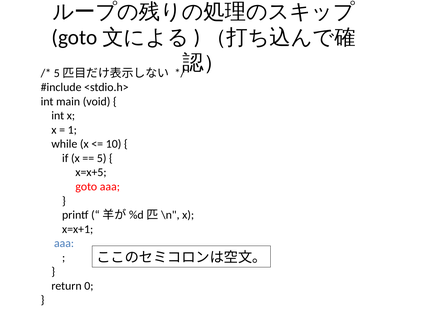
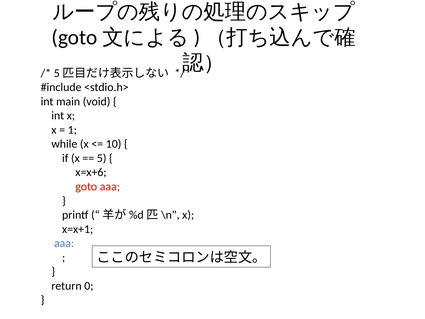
x=x+5: x=x+5 -> x=x+6 (91, 172)
